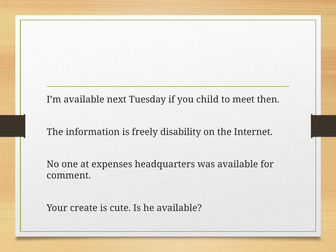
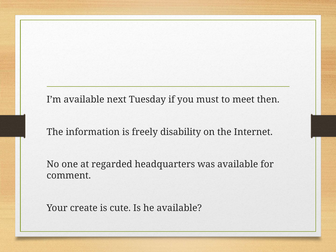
child: child -> must (207, 99)
expenses: expenses -> regarded (112, 164)
